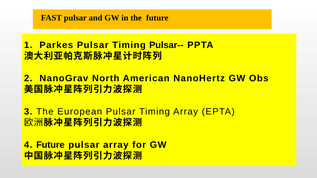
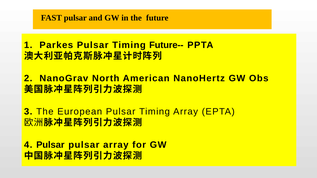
Pulsar--: Pulsar-- -> Future-- (166, 45)
4 Future: Future -> Pulsar (50, 145)
